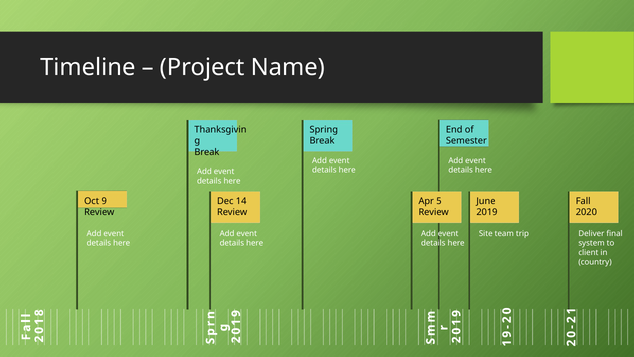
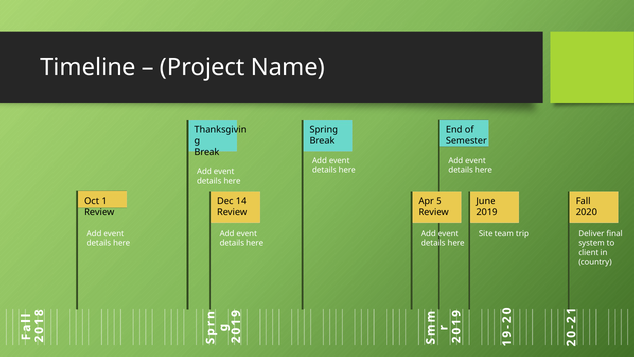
Oct 9: 9 -> 1 (104, 201)
